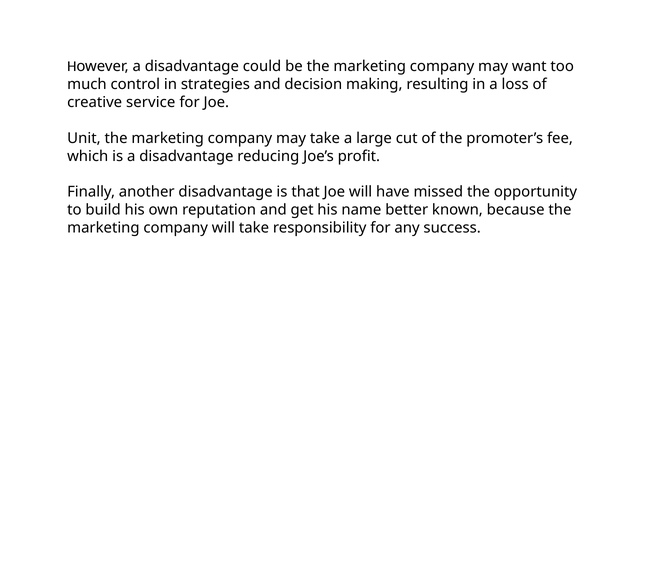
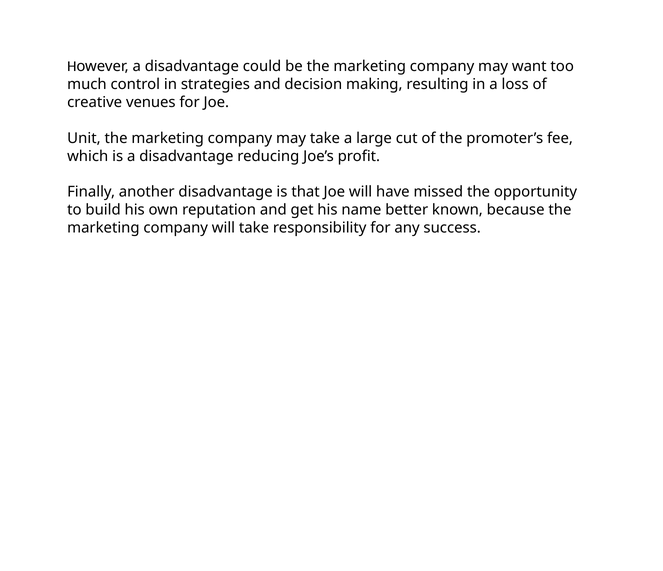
service: service -> venues (151, 102)
